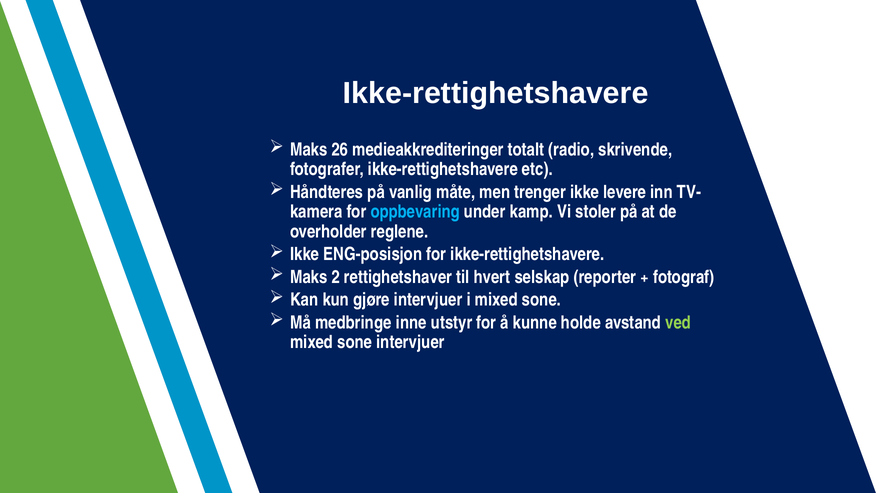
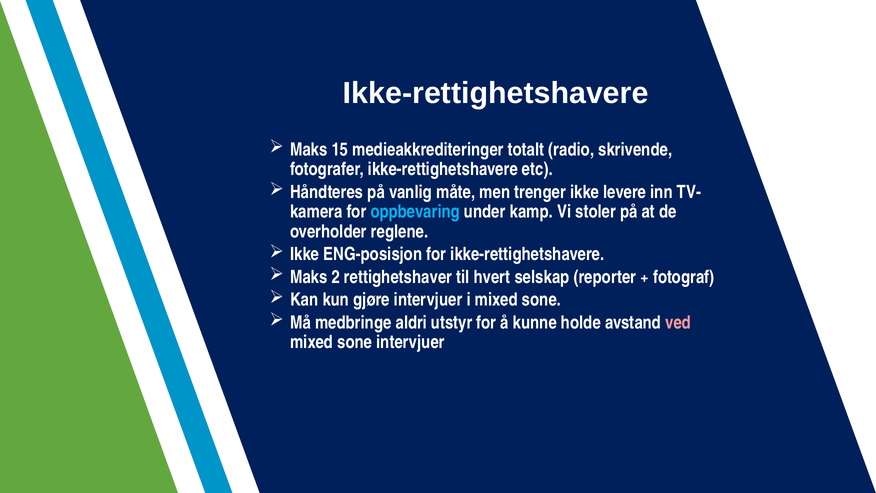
26: 26 -> 15 (340, 150)
inne: inne -> aldri (411, 322)
ved colour: light green -> pink (678, 322)
